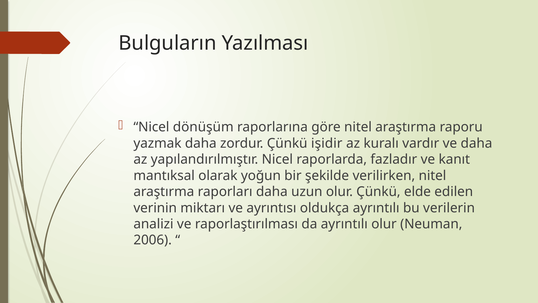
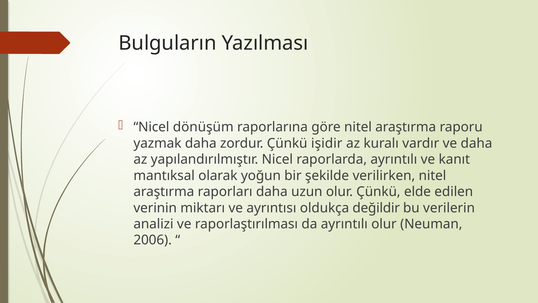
raporlarda fazladır: fazladır -> ayrıntılı (394, 159)
oldukça ayrıntılı: ayrıntılı -> değildir (376, 208)
